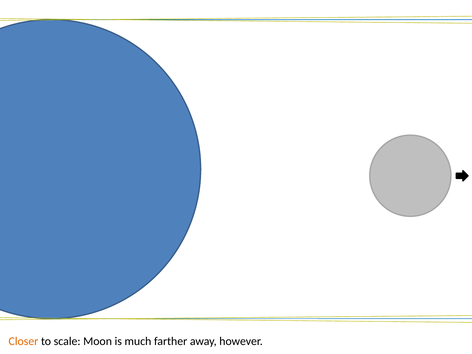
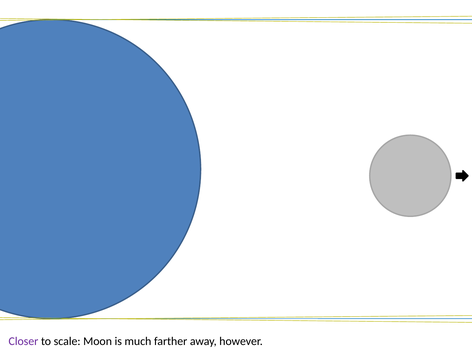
Closer colour: orange -> purple (23, 341)
